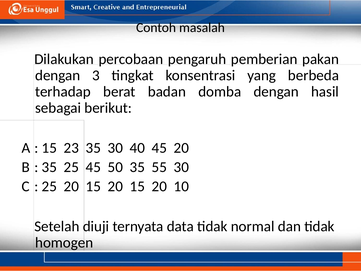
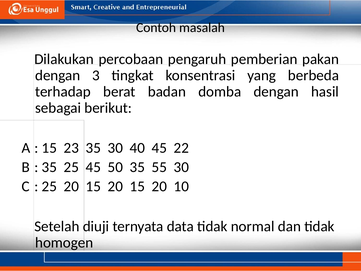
45 20: 20 -> 22 (181, 148)
